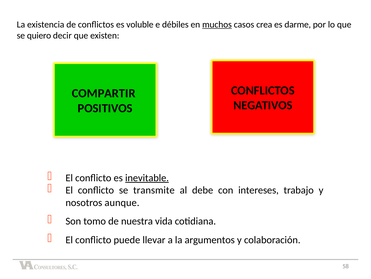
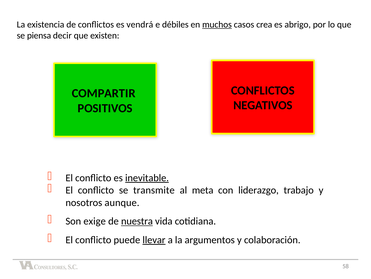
voluble: voluble -> vendrá (140, 24)
darme: darme -> abrigo (298, 24)
quiero: quiero -> piensa (39, 36)
debe: debe -> meta (203, 190)
intereses: intereses -> liderazgo (258, 190)
tomo: tomo -> exige (95, 221)
nuestra underline: none -> present (137, 221)
llevar underline: none -> present (154, 239)
